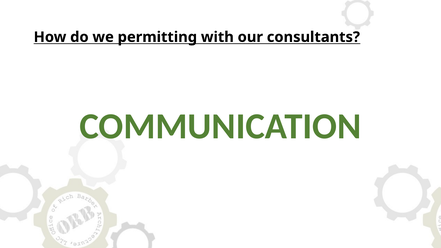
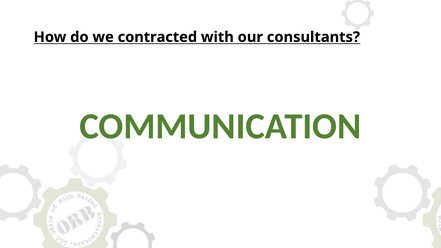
permitting: permitting -> contracted (157, 37)
